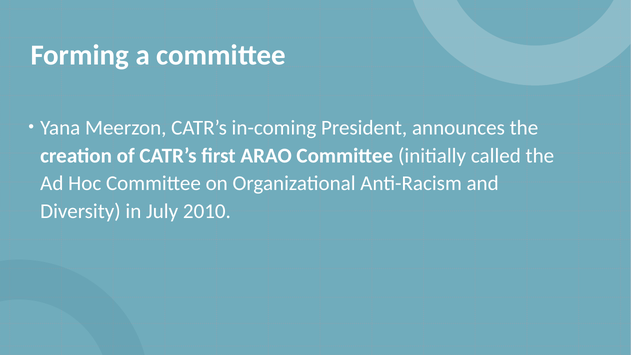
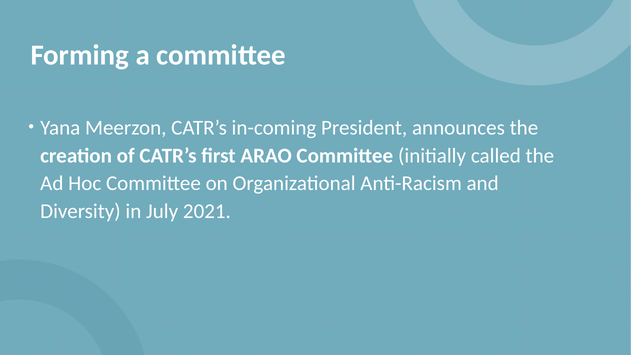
2010: 2010 -> 2021 (207, 211)
